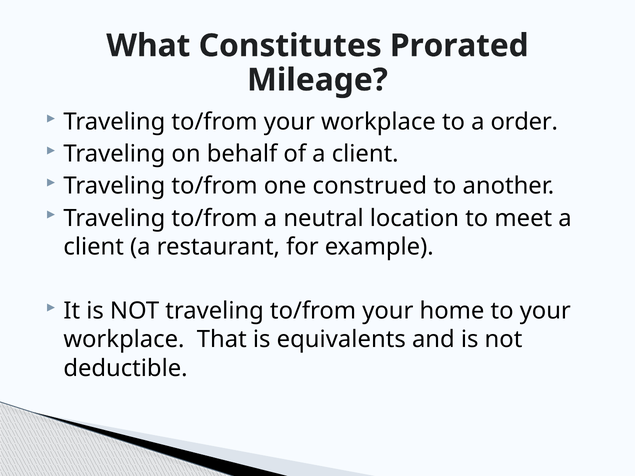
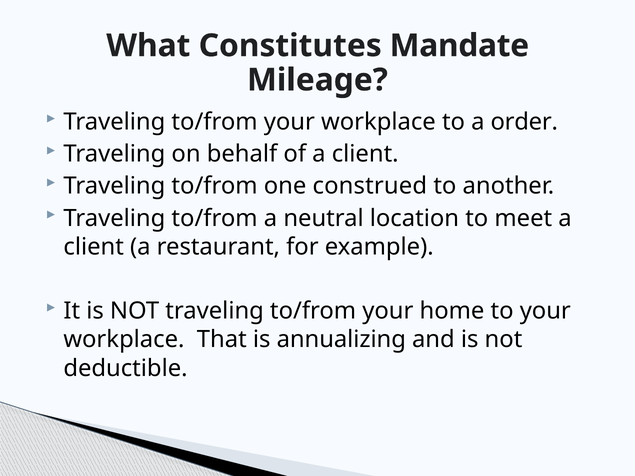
Prorated: Prorated -> Mandate (459, 46)
equivalents: equivalents -> annualizing (341, 340)
